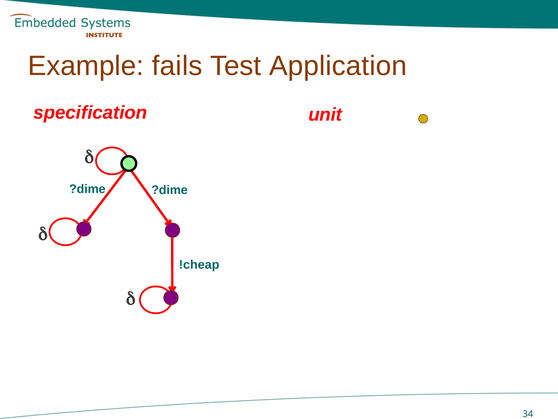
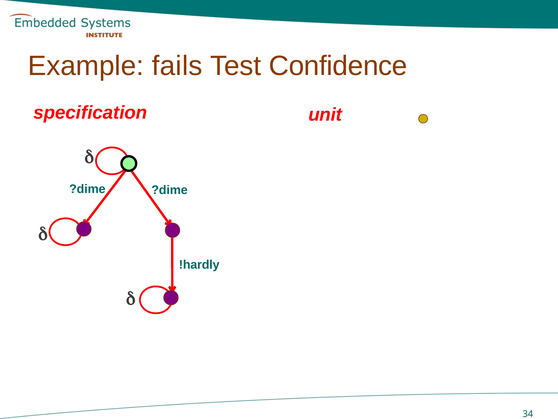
Application: Application -> Confidence (338, 66)
!cheap: !cheap -> !hardly (199, 264)
